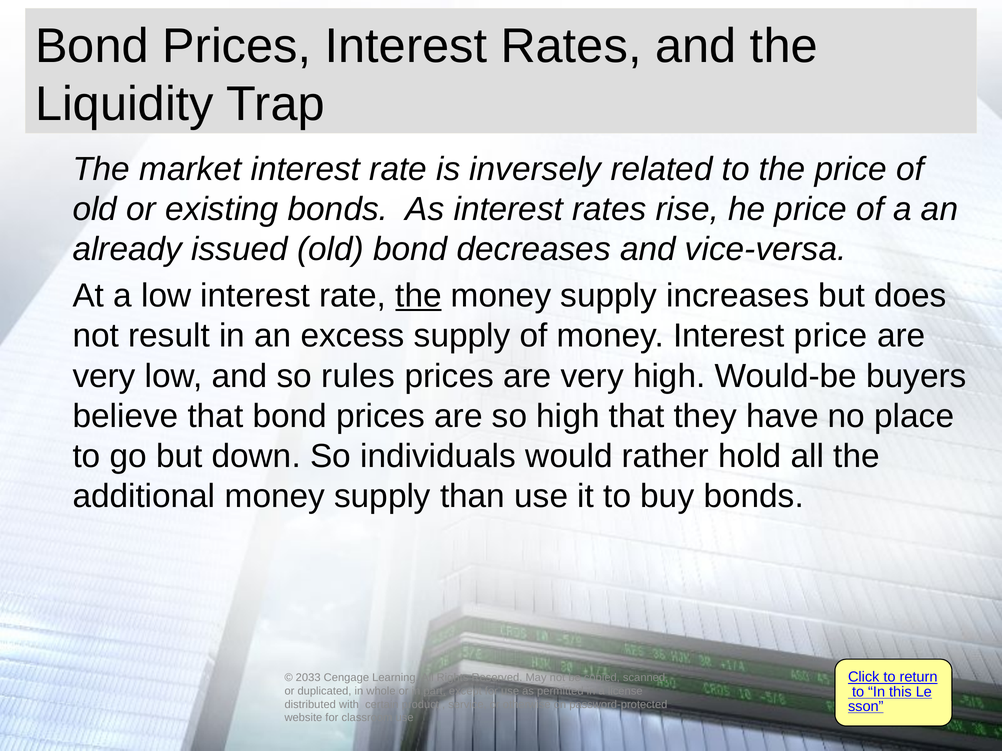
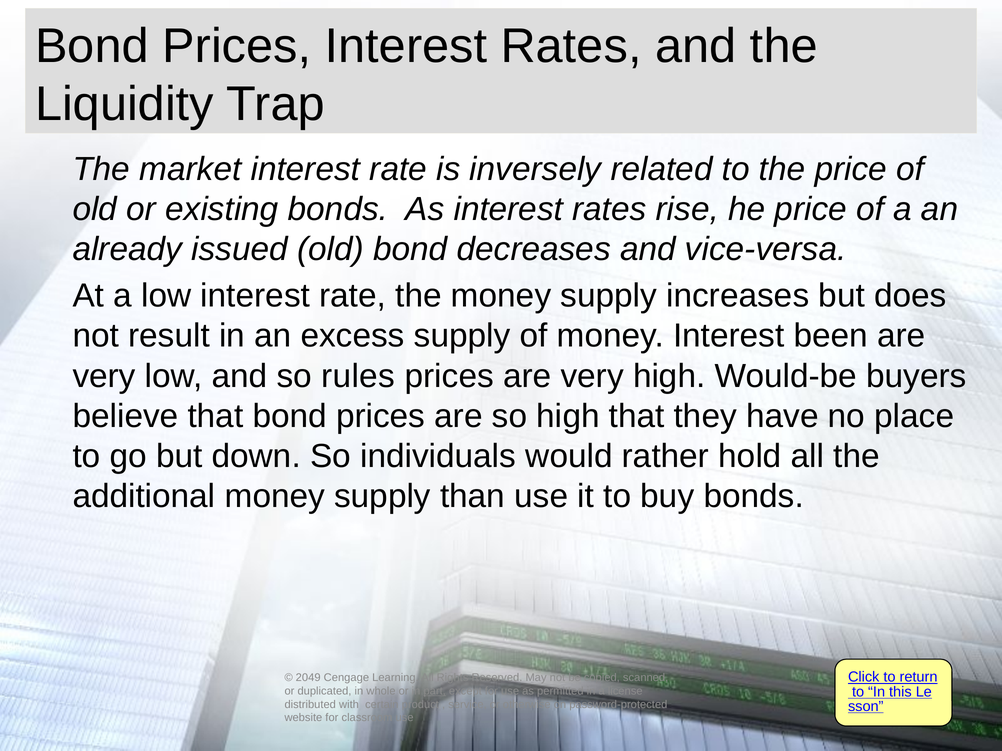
the underline: present -> none (418, 296)
Interest price: price -> been (831, 336)
2033: 2033 -> 2049 (308, 678)
